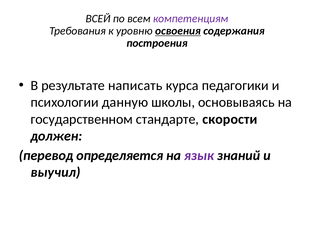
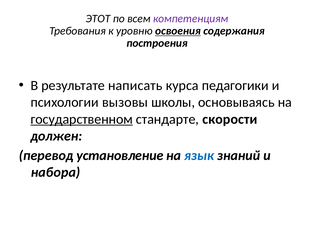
ВСЕЙ: ВСЕЙ -> ЭТОТ (98, 19)
данную: данную -> вызовы (125, 102)
государственном underline: none -> present (82, 119)
определяется: определяется -> установление (120, 155)
язык colour: purple -> blue (199, 155)
выучил: выучил -> набора (56, 172)
